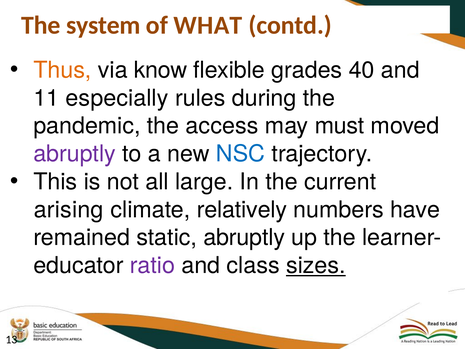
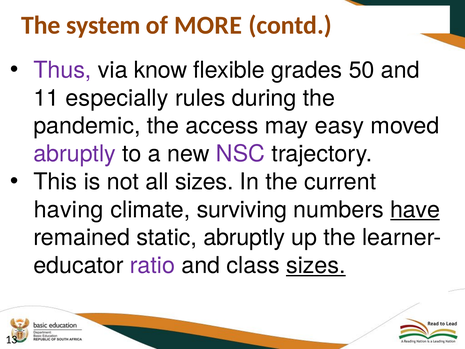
WHAT: WHAT -> MORE (208, 25)
Thus colour: orange -> purple (62, 70)
40: 40 -> 50 (362, 70)
must: must -> easy (339, 126)
NSC colour: blue -> purple (241, 154)
all large: large -> sizes (204, 182)
arising: arising -> having (69, 210)
relatively: relatively -> surviving (242, 210)
have underline: none -> present (415, 210)
